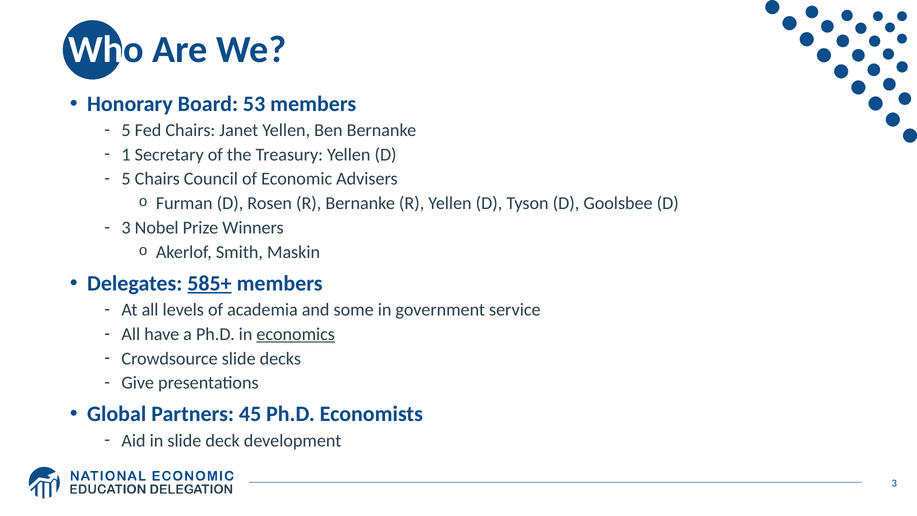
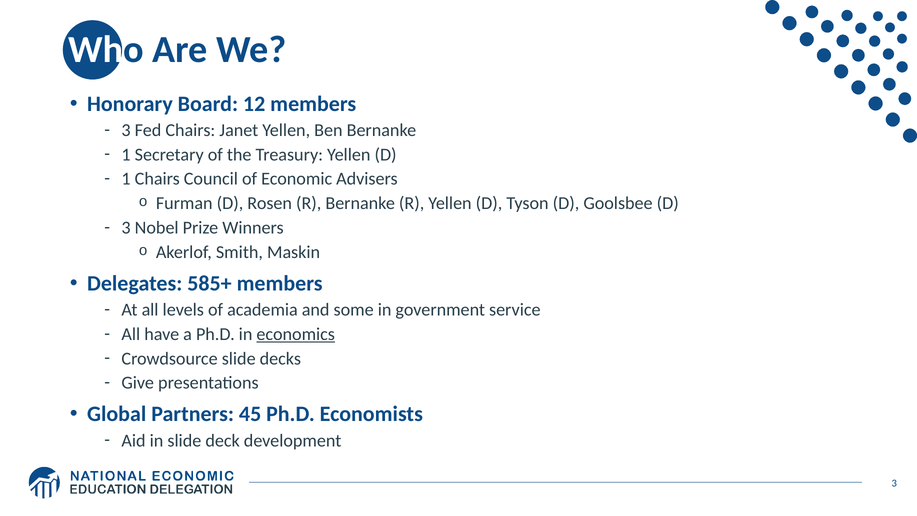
53: 53 -> 12 (254, 104)
5: 5 -> 3 (126, 130)
5: 5 -> 1 (126, 179)
585+ underline: present -> none (210, 283)
